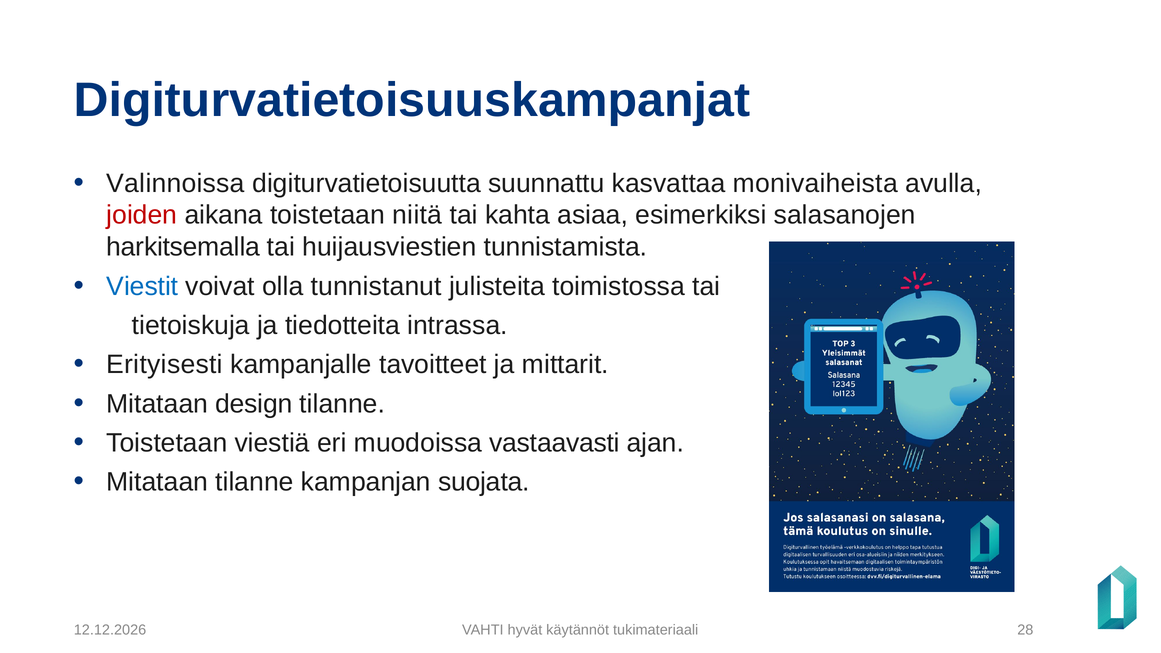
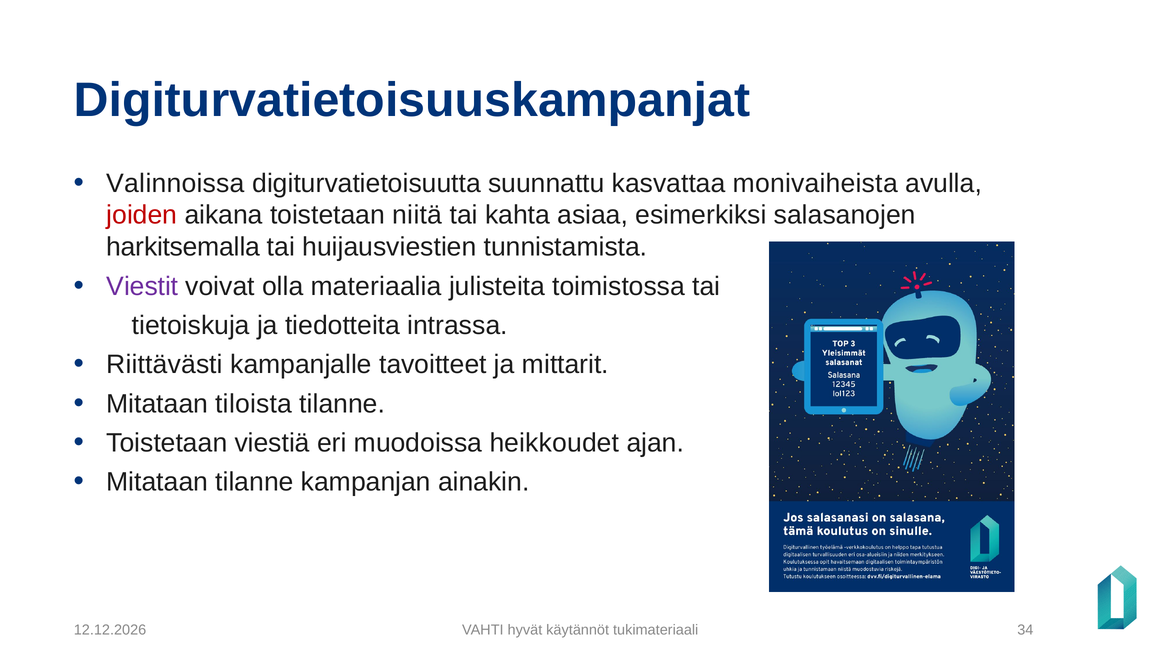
Viestit colour: blue -> purple (142, 286)
tunnistanut: tunnistanut -> materiaalia (376, 286)
Erityisesti: Erityisesti -> Riittävästi (165, 365)
design: design -> tiloista (254, 404)
vastaavasti: vastaavasti -> heikkoudet (554, 443)
suojata: suojata -> ainakin (484, 482)
28: 28 -> 34 (1025, 630)
